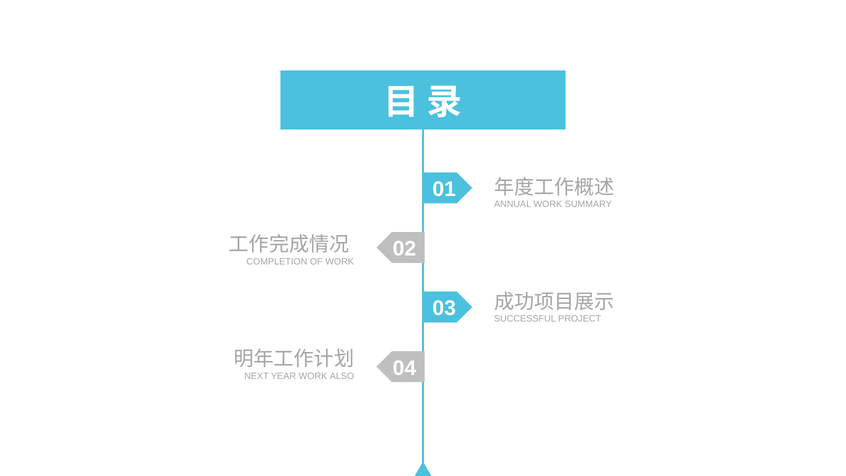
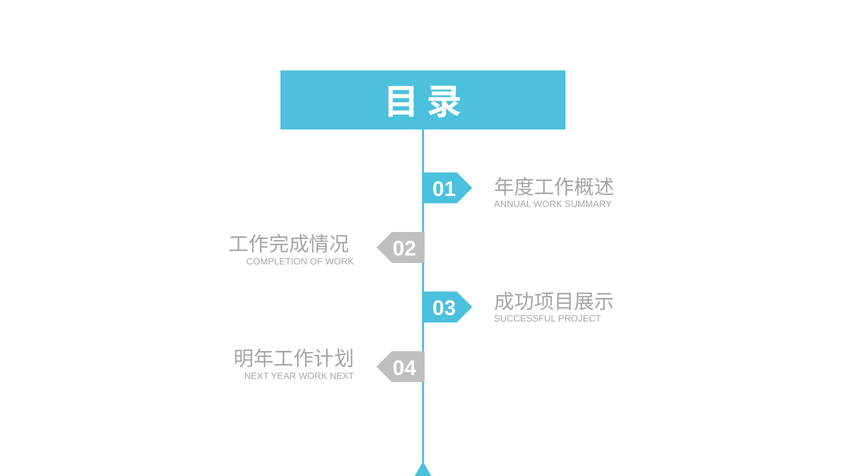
WORK ALSO: ALSO -> NEXT (342, 376)
